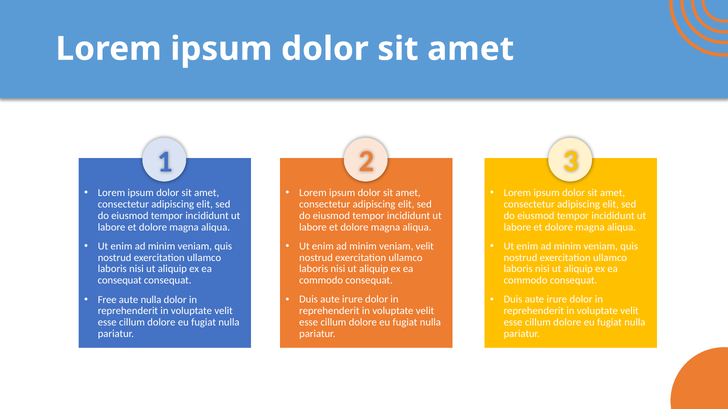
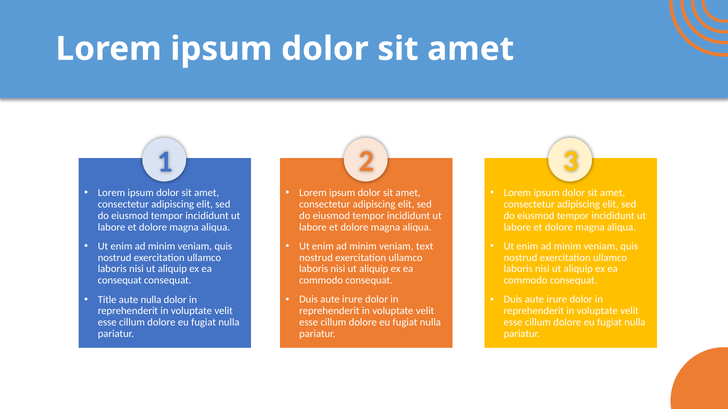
veniam velit: velit -> text (425, 246)
Free: Free -> Title (107, 300)
